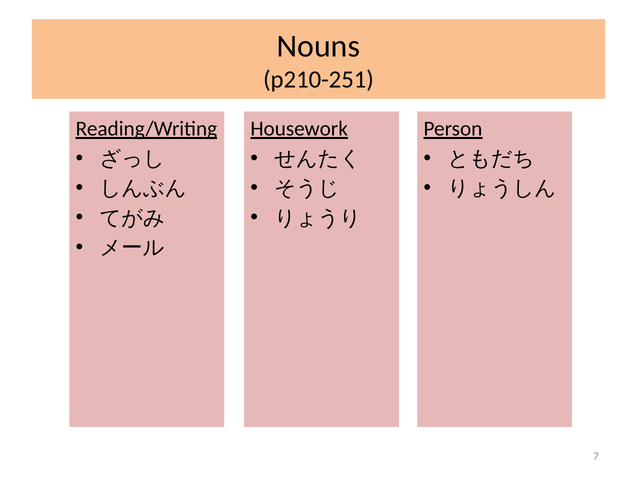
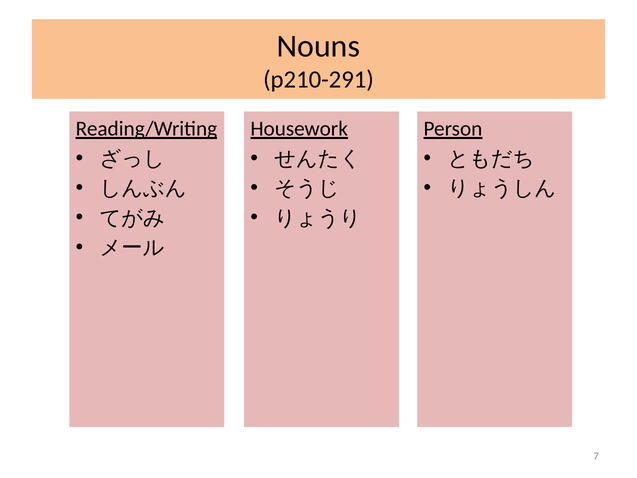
p210-251: p210-251 -> p210-291 (318, 80)
